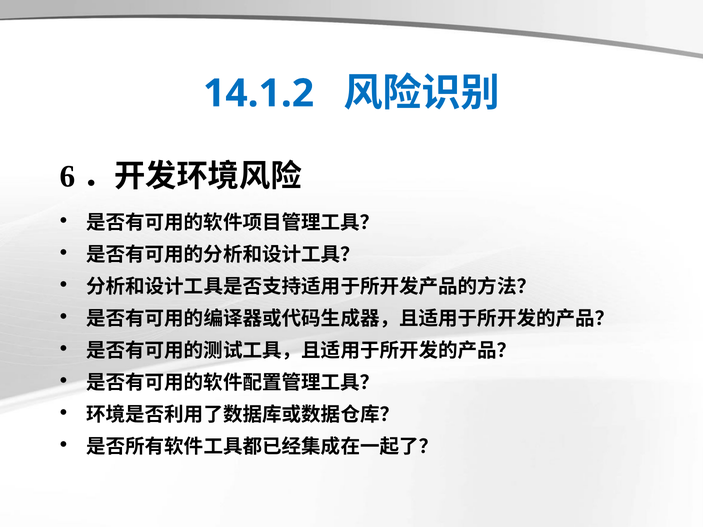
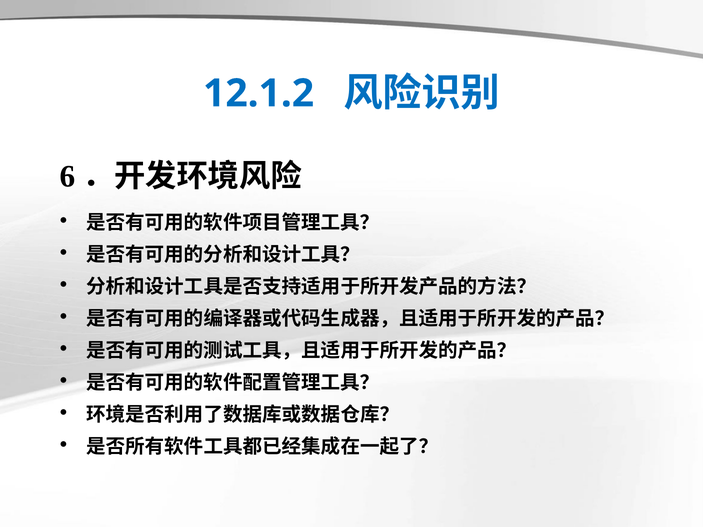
14.1.2: 14.1.2 -> 12.1.2 (259, 94)
